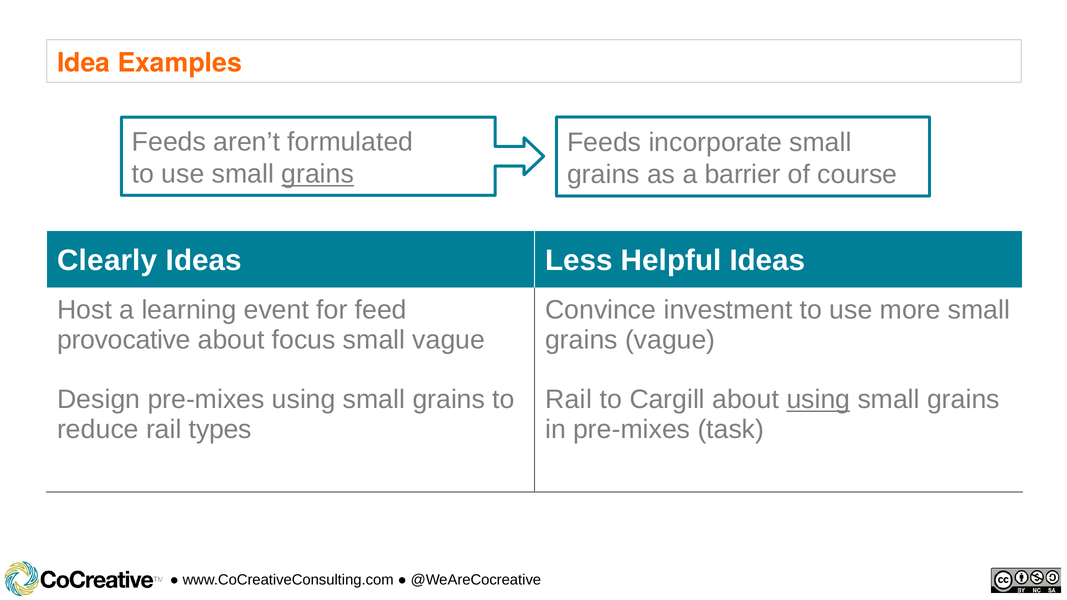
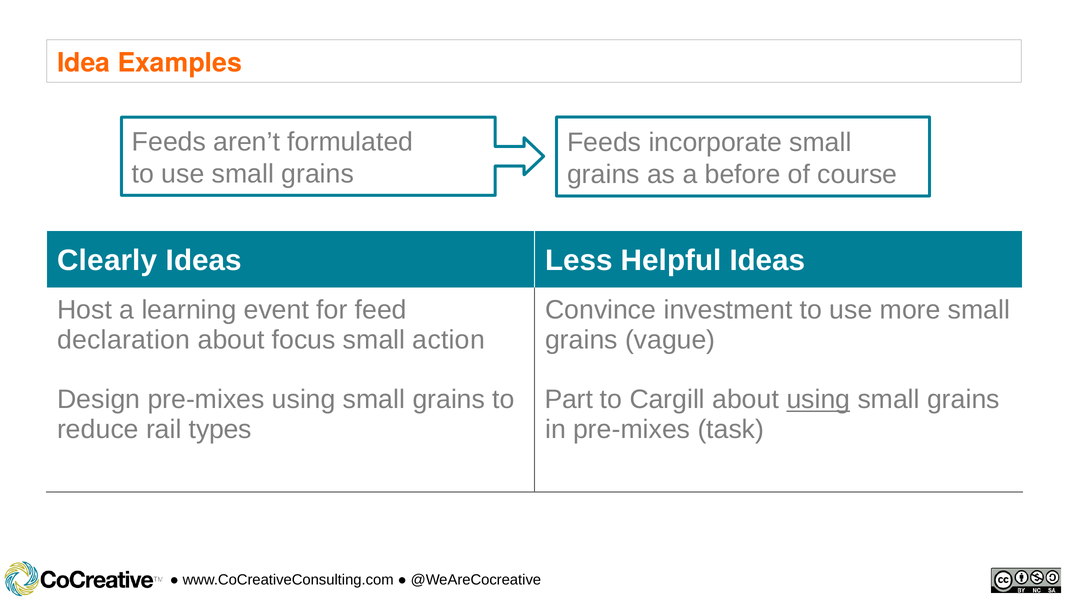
grains underline: present -> none (318, 174)
barrier: barrier -> before (743, 175)
provocative: provocative -> declaration (124, 340)
small vague: vague -> action (449, 340)
Rail: Rail -> Part (569, 400)
